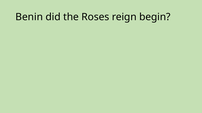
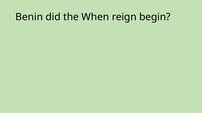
Roses: Roses -> When (95, 17)
